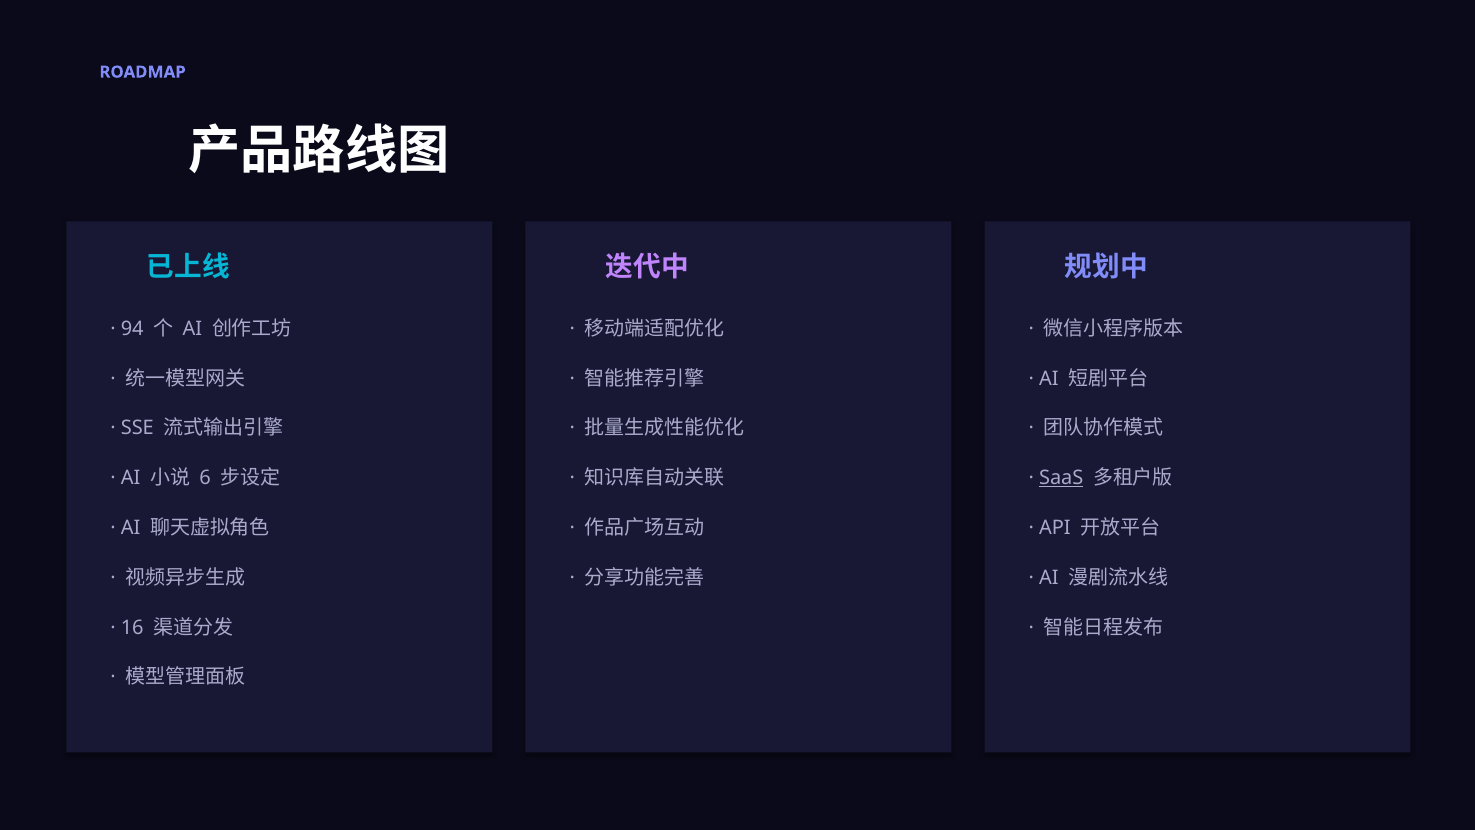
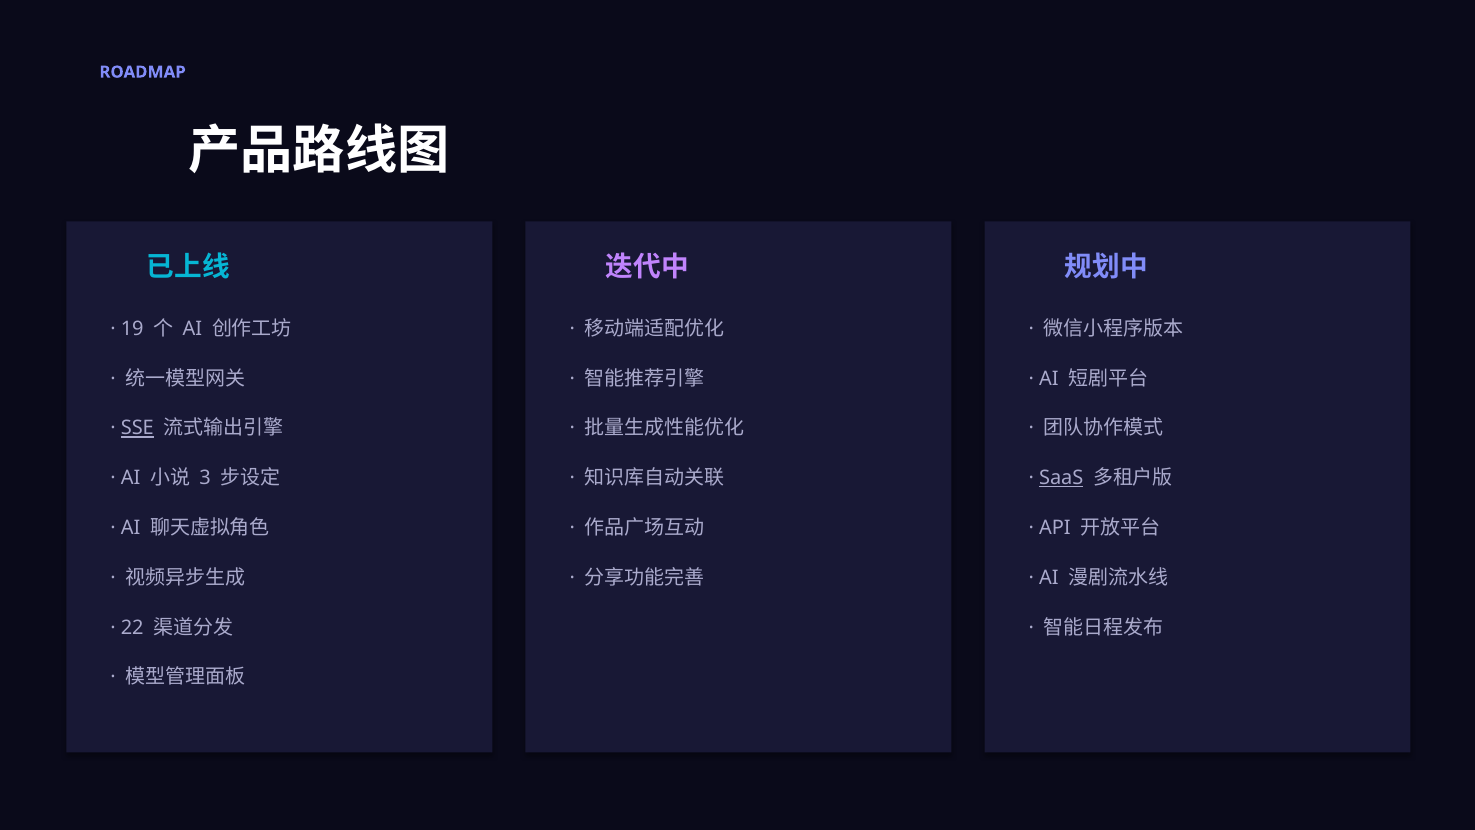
94: 94 -> 19 (132, 329)
SSE underline: none -> present (137, 428)
6: 6 -> 3 (205, 478)
16: 16 -> 22 (132, 627)
